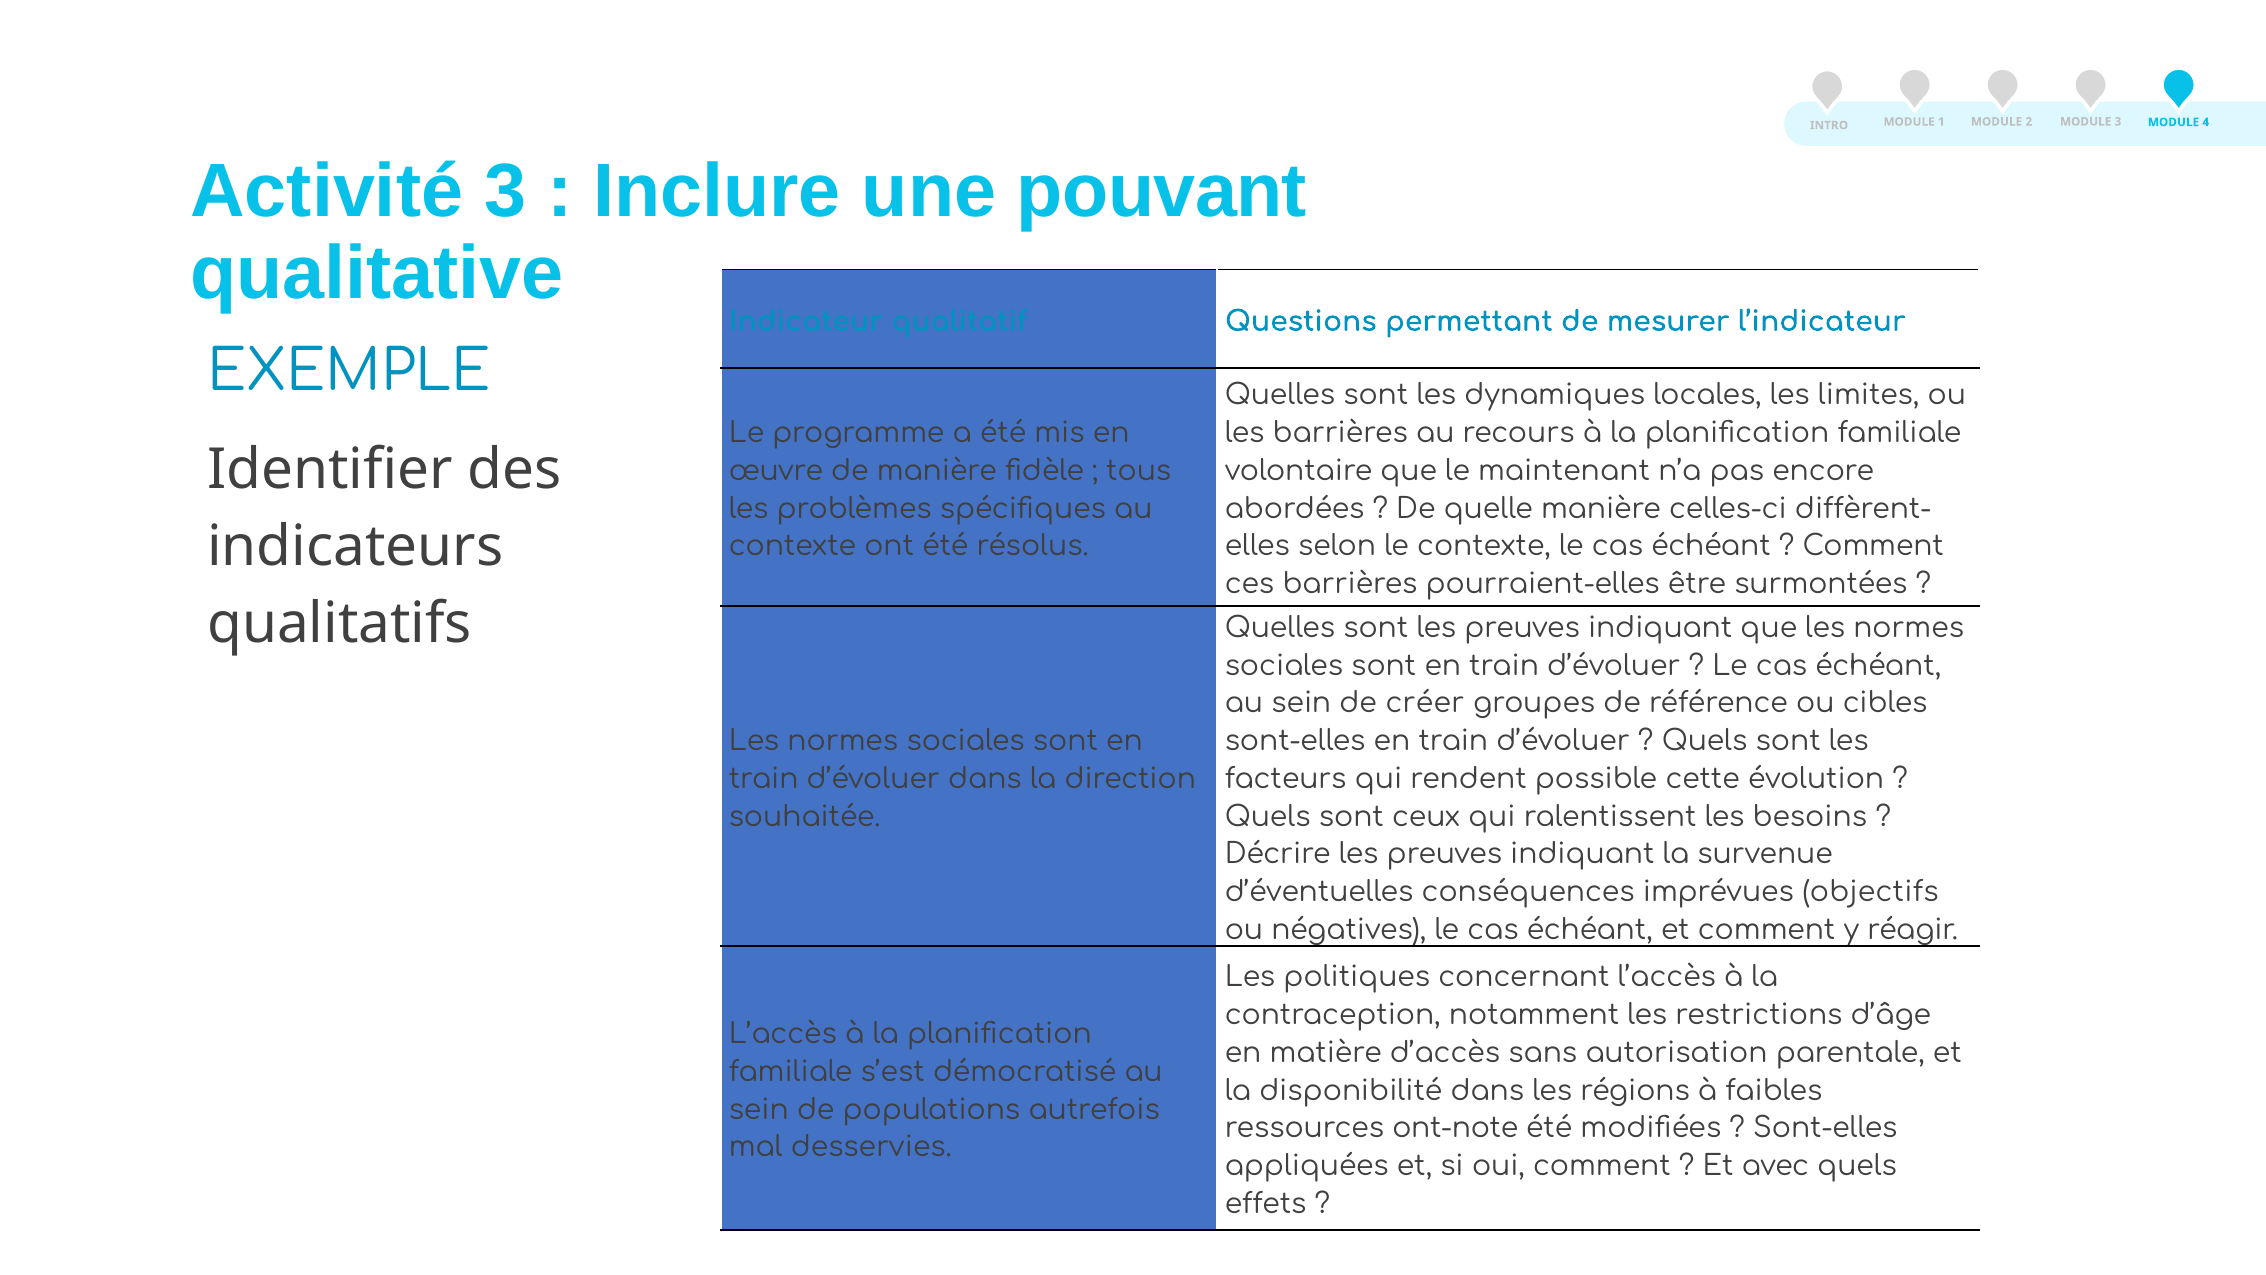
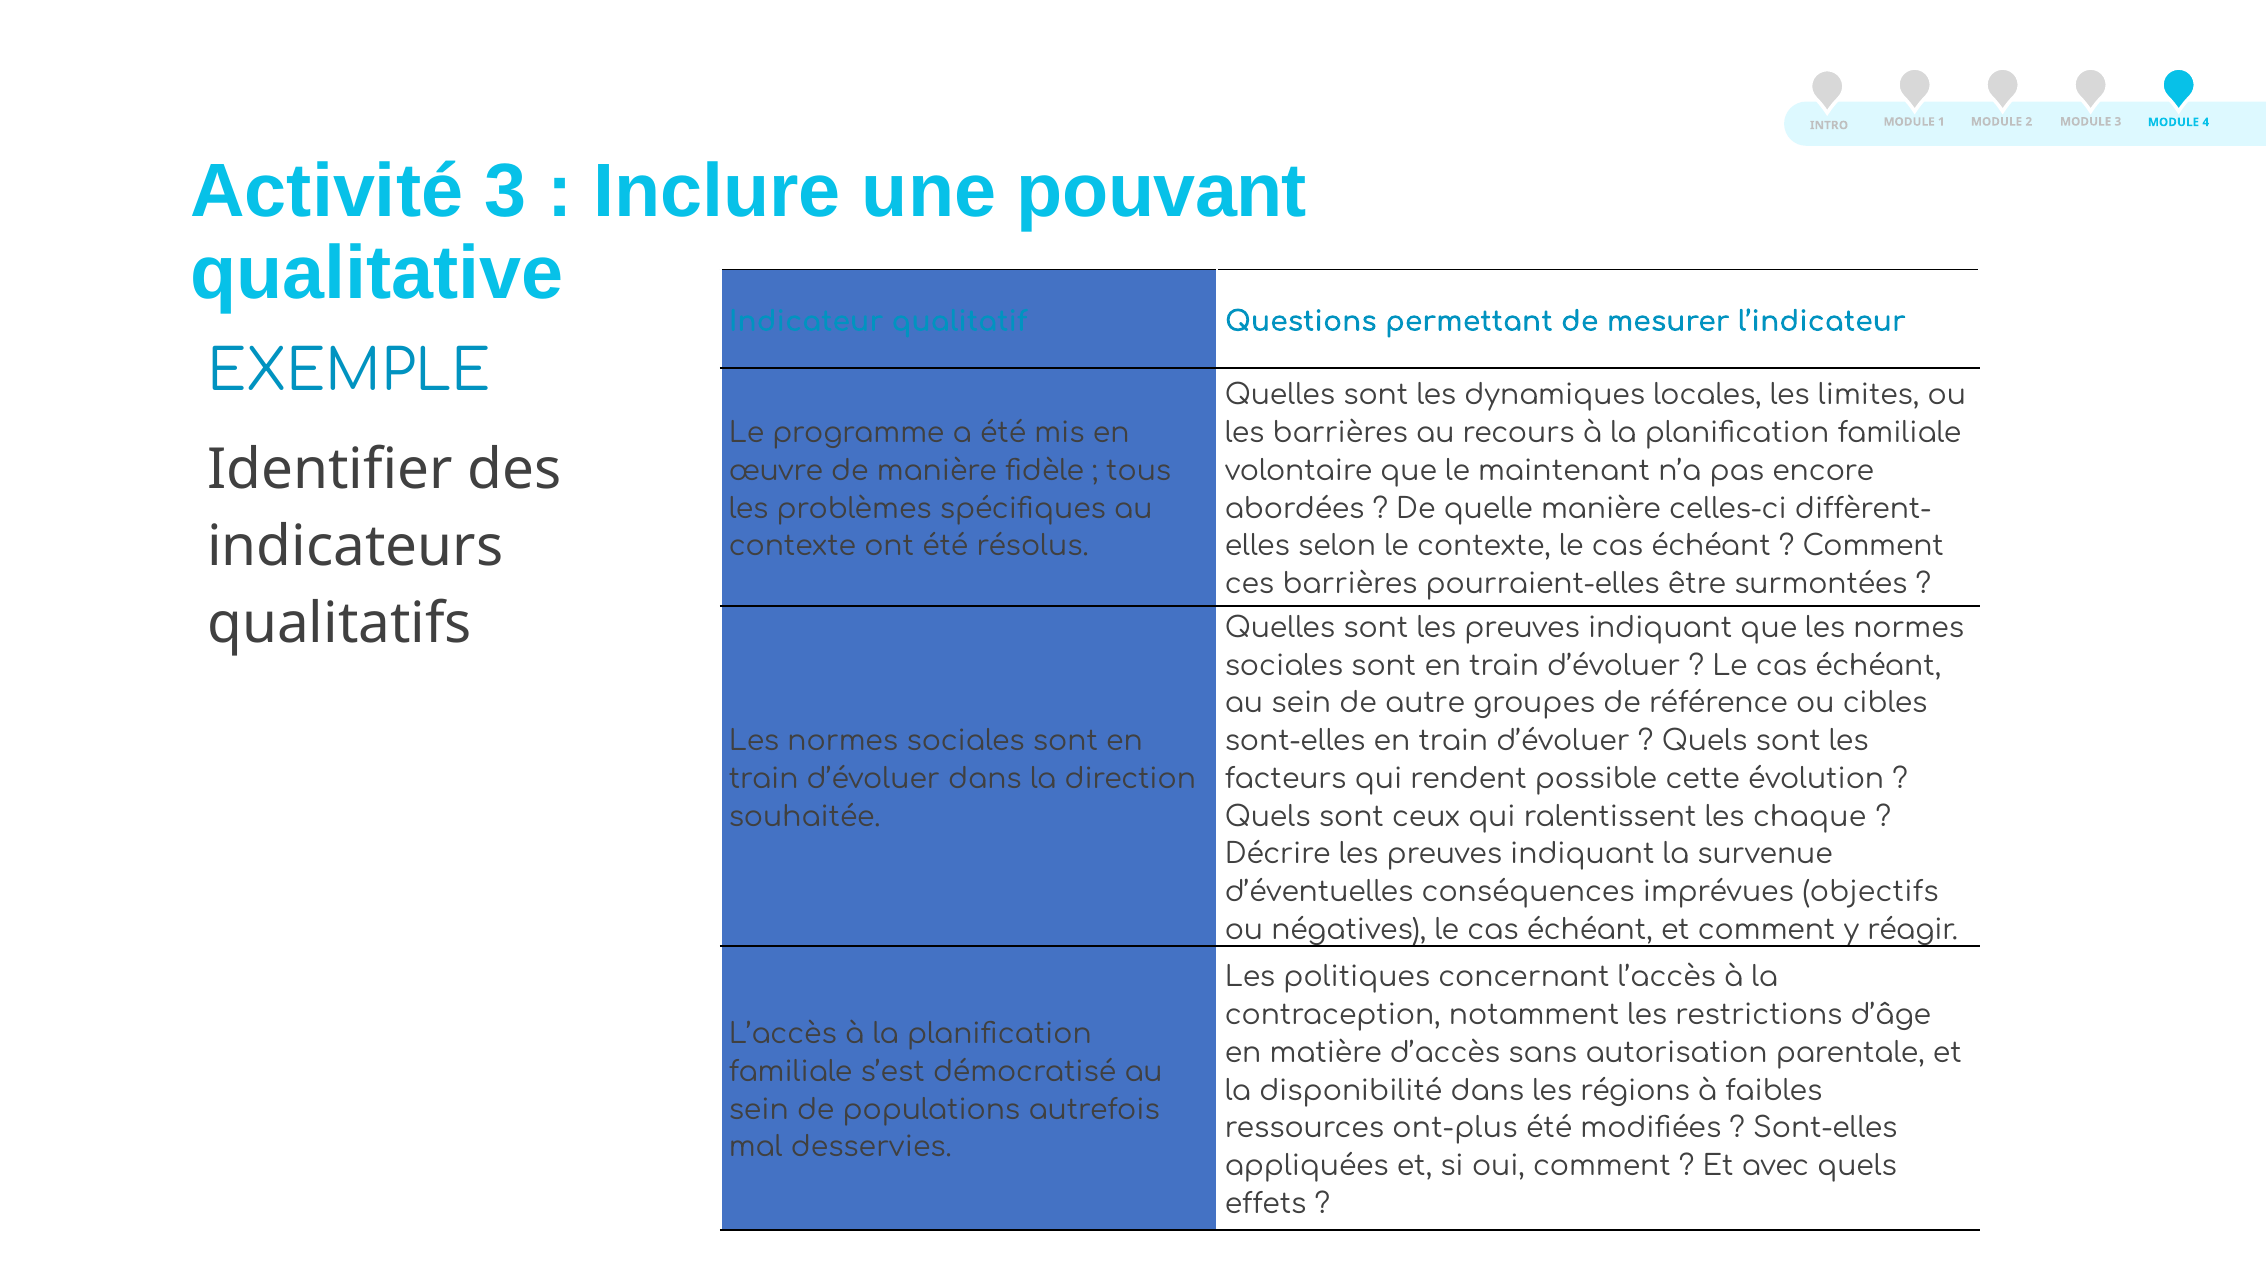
créer: créer -> autre (1425, 703)
besoins: besoins -> chaque (1810, 817)
ont-note: ont-note -> ont-plus (1455, 1128)
